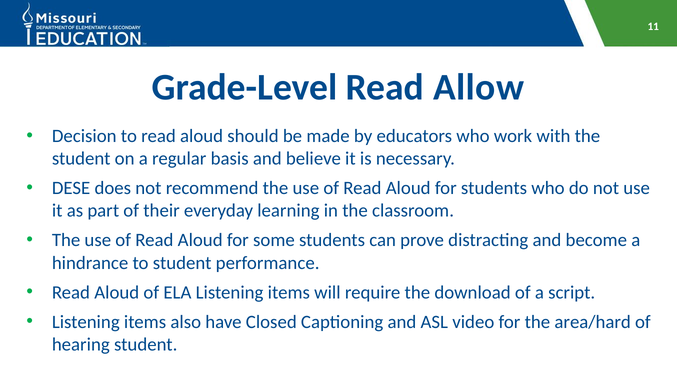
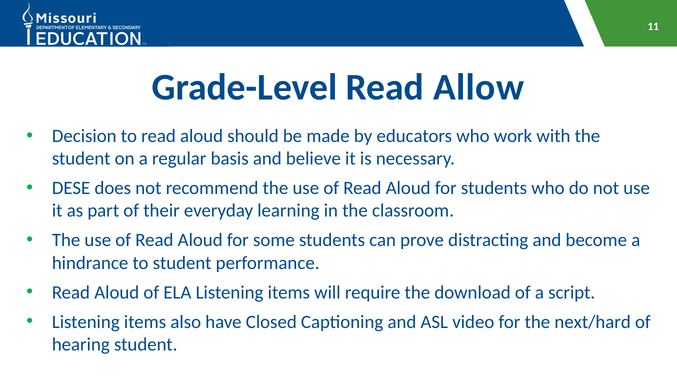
area/hard: area/hard -> next/hard (593, 322)
